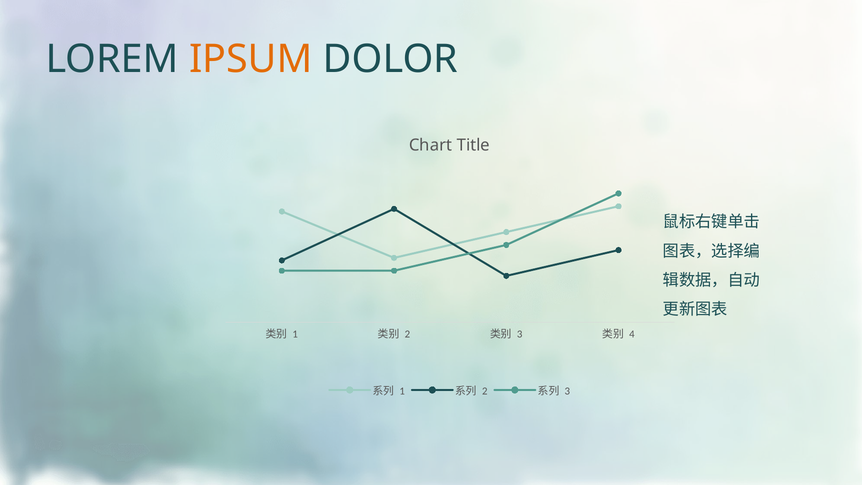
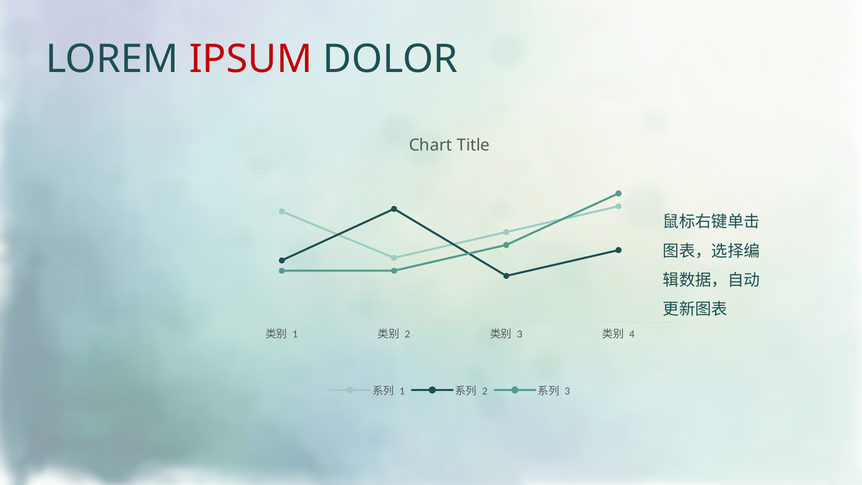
IPSUM colour: orange -> red (251, 59)
